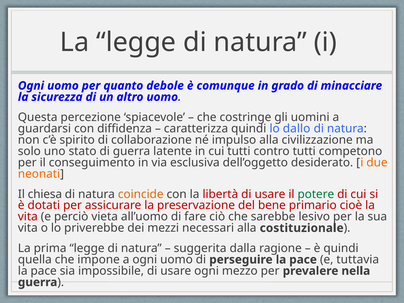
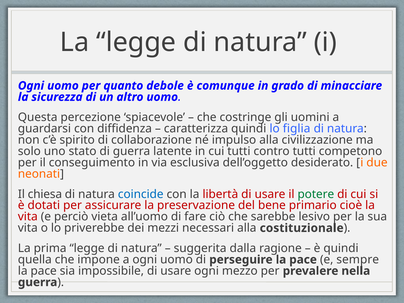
dallo: dallo -> figlia (297, 129)
coincide colour: orange -> blue (141, 194)
tuttavia: tuttavia -> sempre (358, 260)
